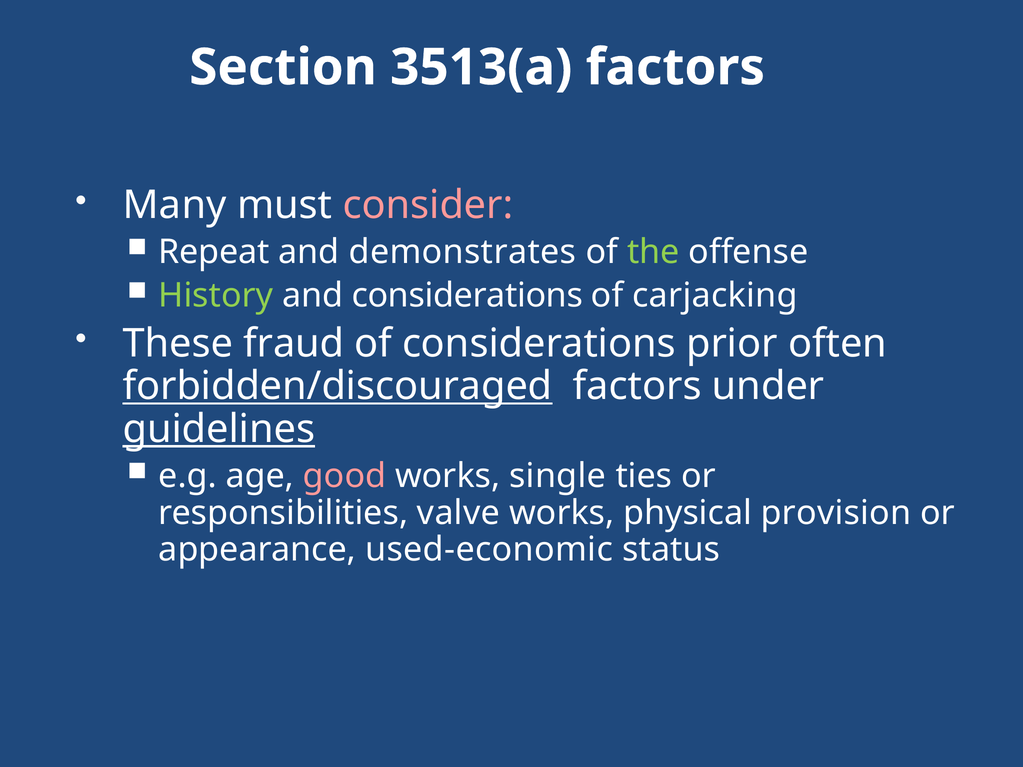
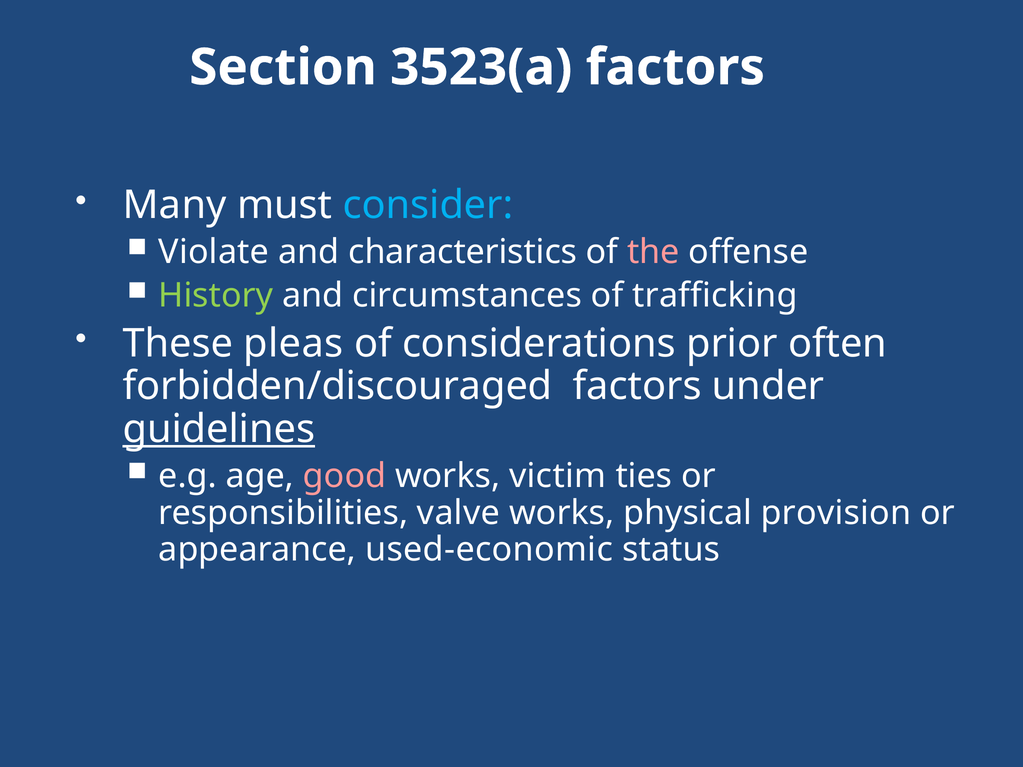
3513(a: 3513(a -> 3523(a (481, 67)
consider colour: pink -> light blue (428, 205)
Repeat: Repeat -> Violate (214, 252)
demonstrates: demonstrates -> characteristics (463, 252)
the colour: light green -> pink (653, 252)
and considerations: considerations -> circumstances (467, 296)
carjacking: carjacking -> trafficking (715, 296)
fraud: fraud -> pleas (293, 344)
forbidden/discouraged underline: present -> none (338, 386)
single: single -> victim (558, 476)
